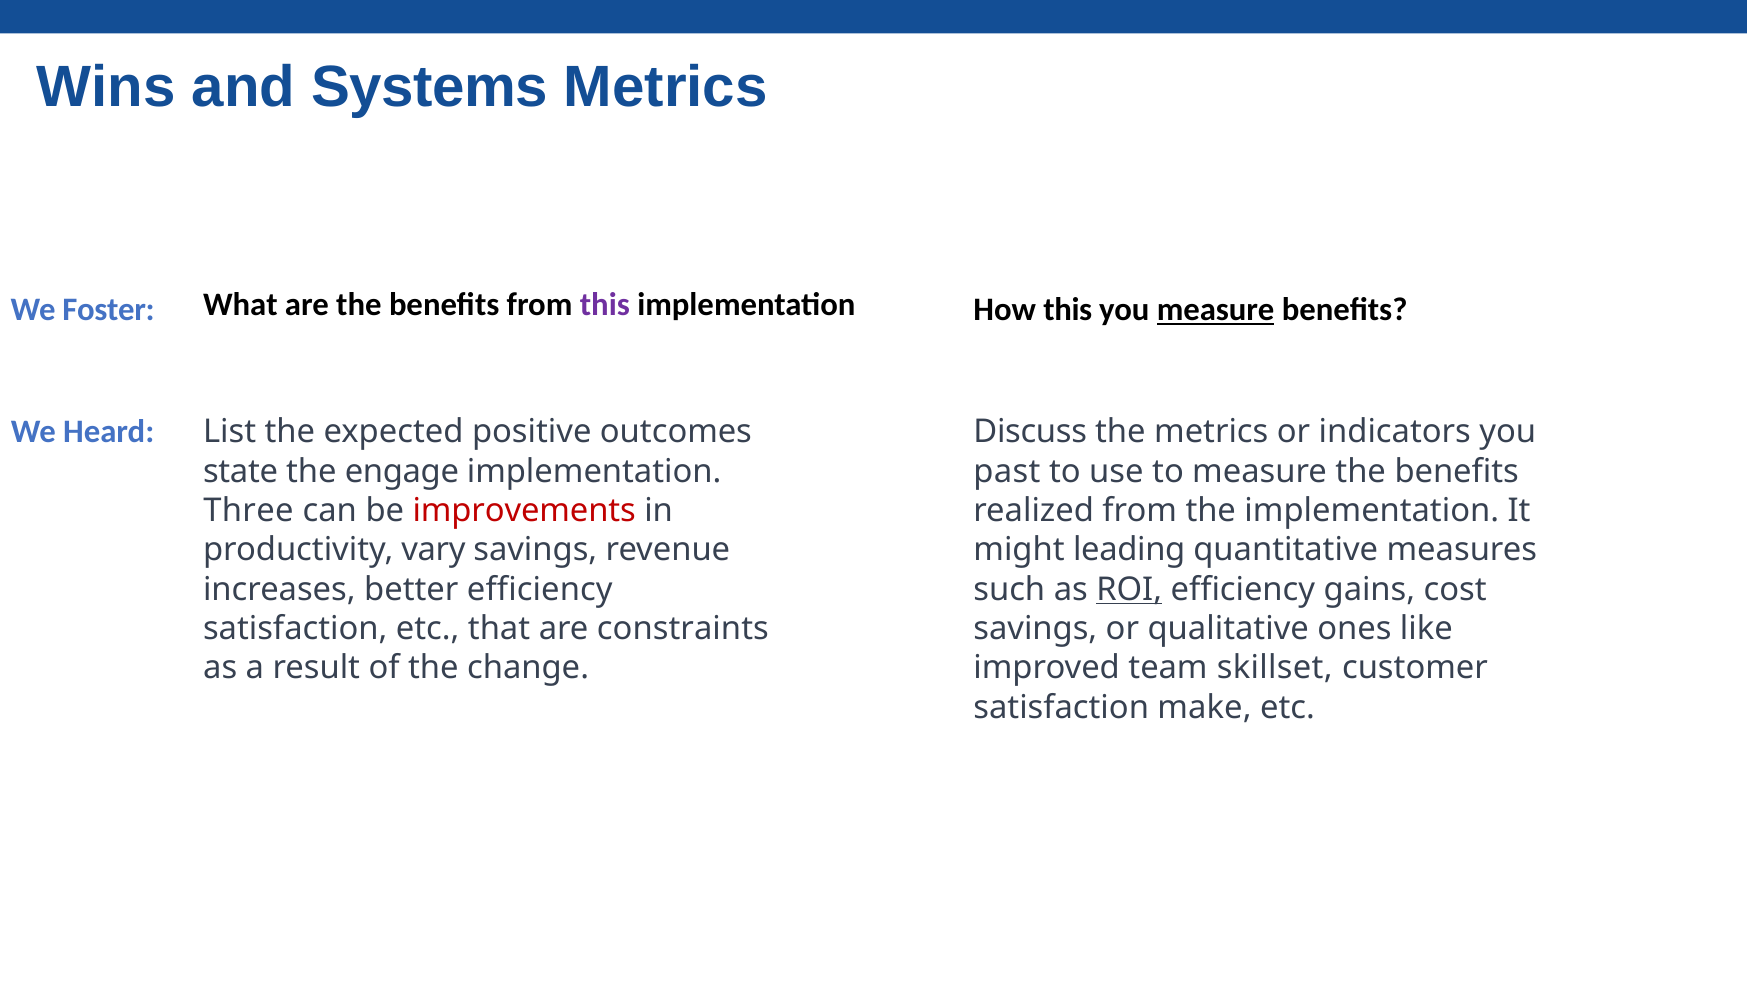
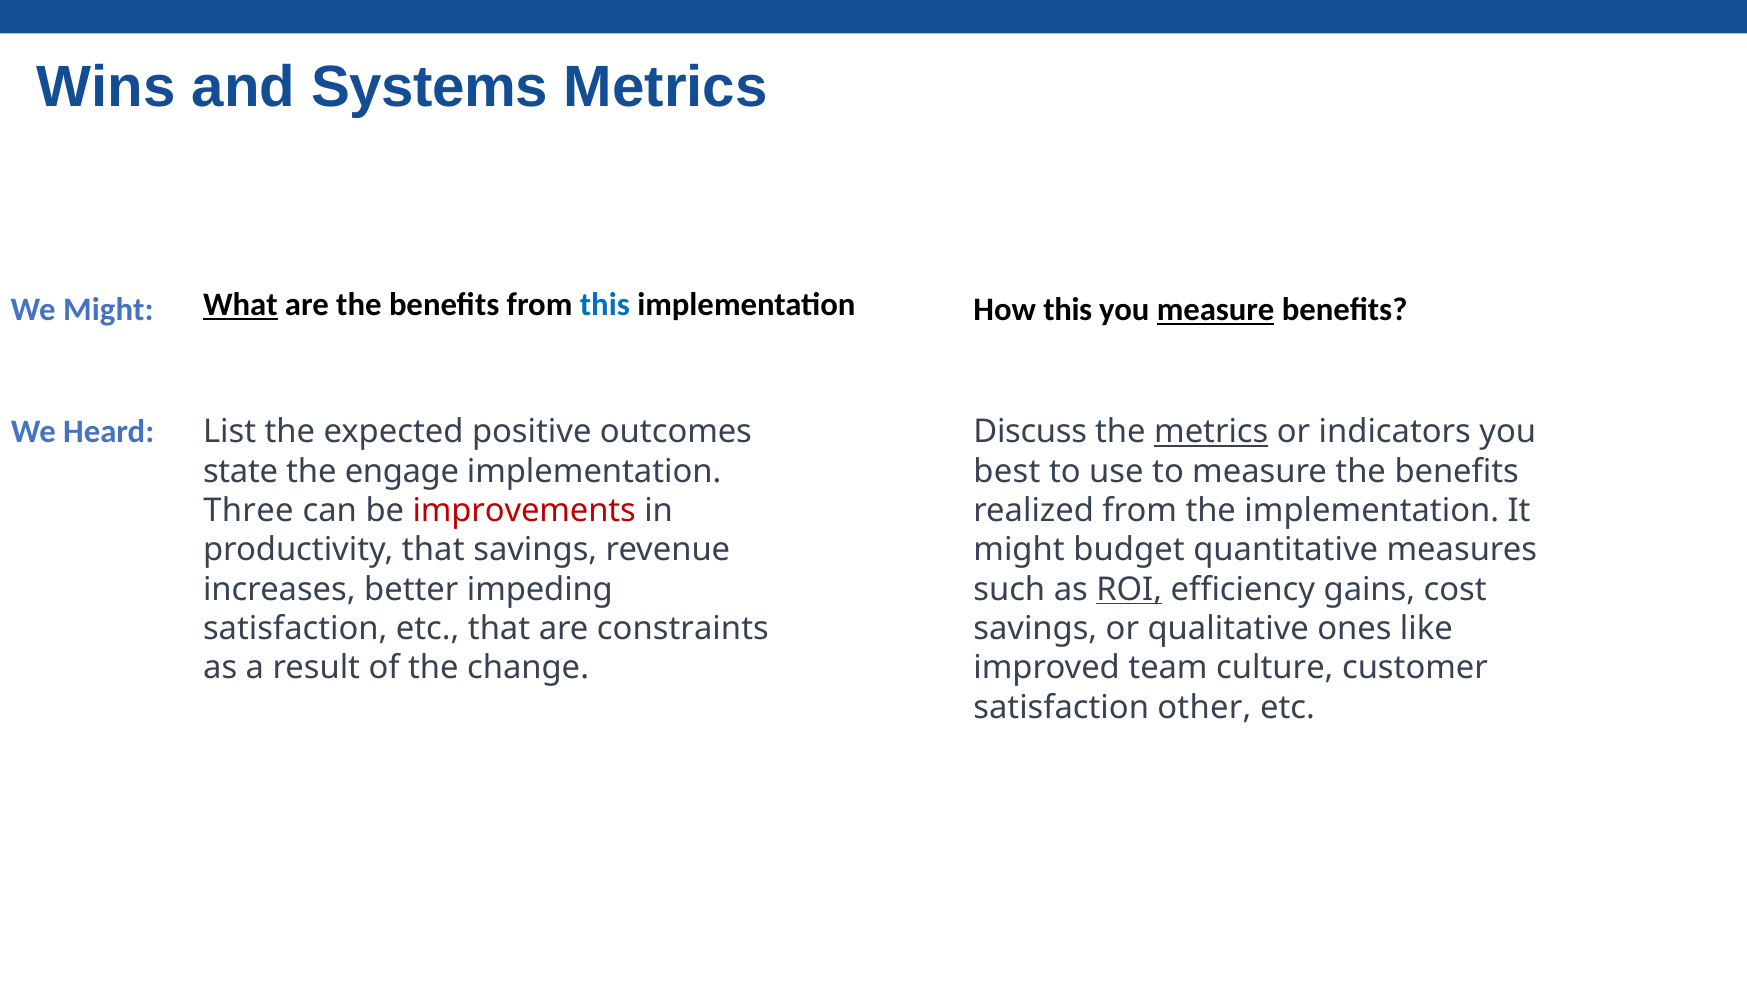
What underline: none -> present (240, 305)
this colour: purple -> blue (605, 305)
We Foster: Foster -> Might (108, 309)
metrics underline: none -> present (1211, 432)
past: past -> best (1007, 471)
productivity vary: vary -> that (433, 550)
leading: leading -> budget (1129, 550)
better efficiency: efficiency -> impeding (540, 589)
skillset: skillset -> culture (1275, 668)
make: make -> other (1204, 707)
